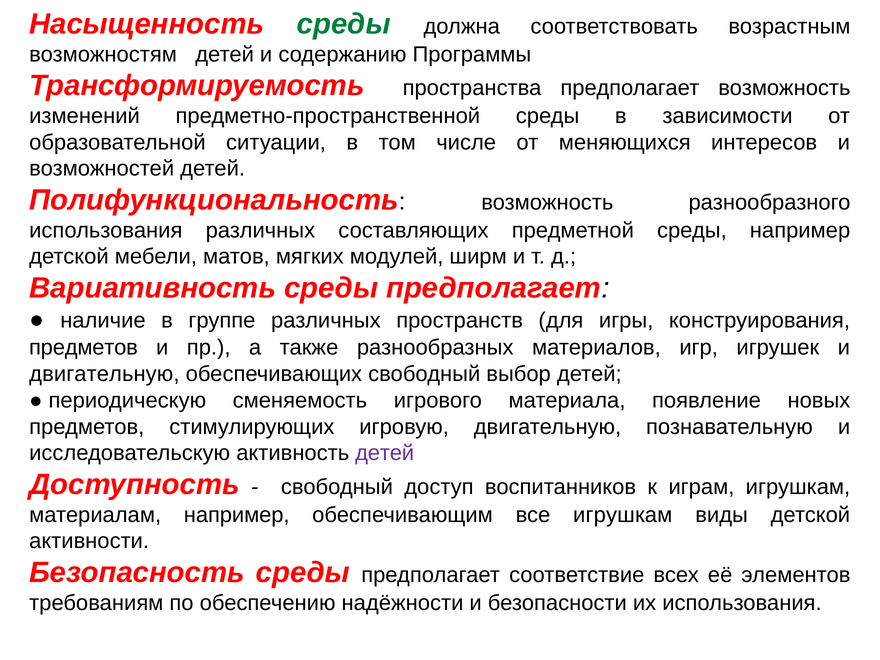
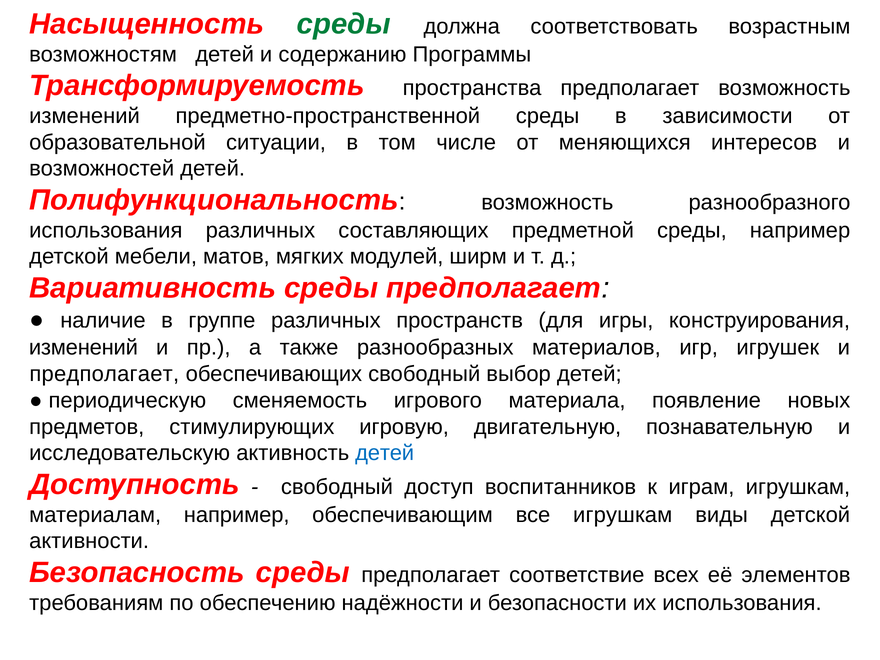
предметов: предметов -> изменений (83, 348)
двигательную: двигательную -> предполагает (104, 374)
детей colour: purple -> blue (385, 453)
